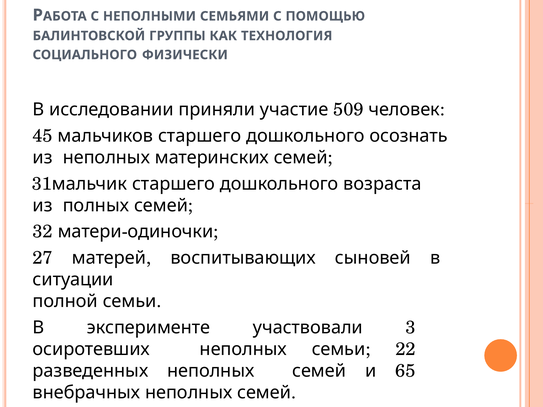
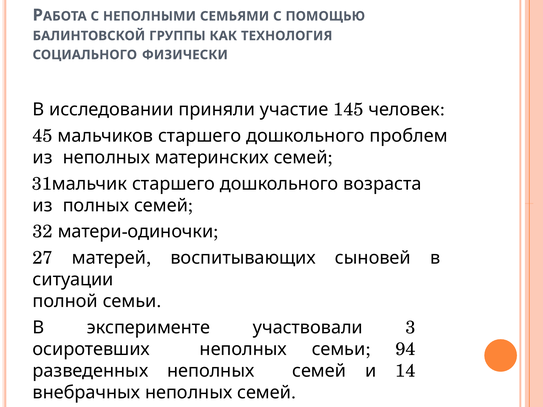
509: 509 -> 145 (348, 110)
осознать: осознать -> проблем (409, 136)
22: 22 -> 94 (405, 349)
65: 65 -> 14 (405, 371)
